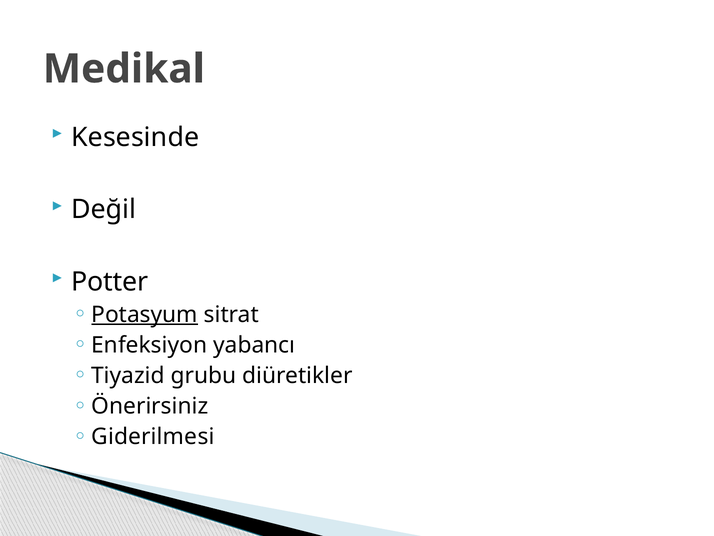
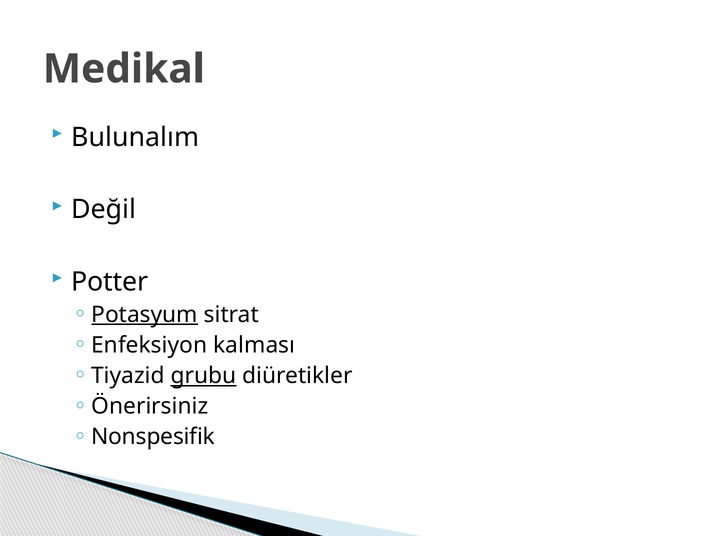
Kesesinde: Kesesinde -> Bulunalım (135, 137)
yabancı: yabancı -> kalması (254, 345)
grubu underline: none -> present (204, 375)
Giderilmesi: Giderilmesi -> Nonspesifik (153, 437)
